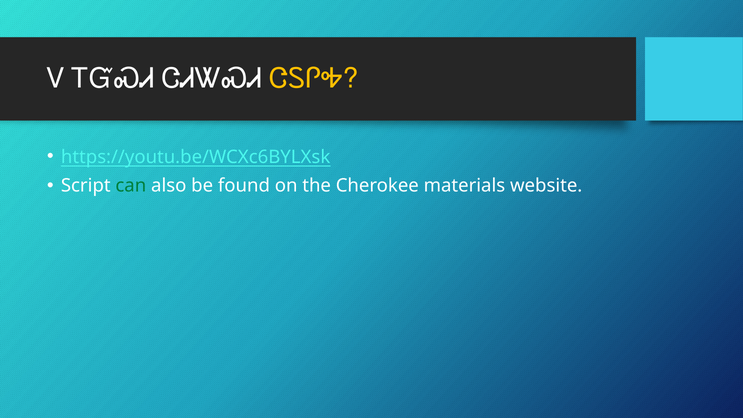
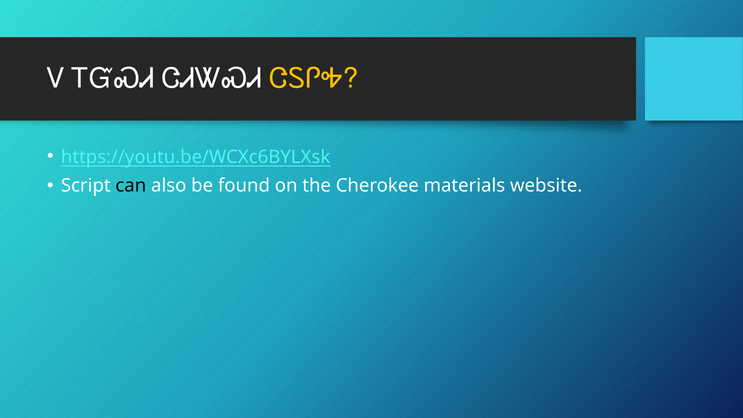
can colour: green -> black (131, 186)
